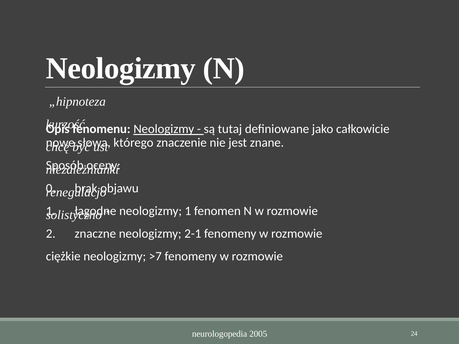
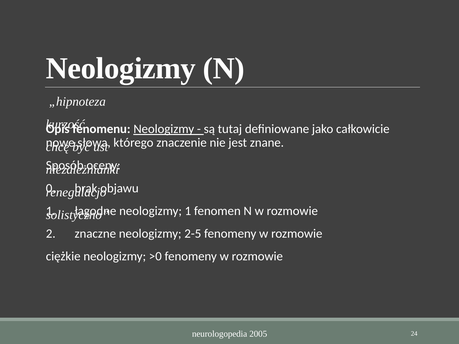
2-1: 2-1 -> 2-5 (193, 234)
>7: >7 -> >0 (155, 256)
